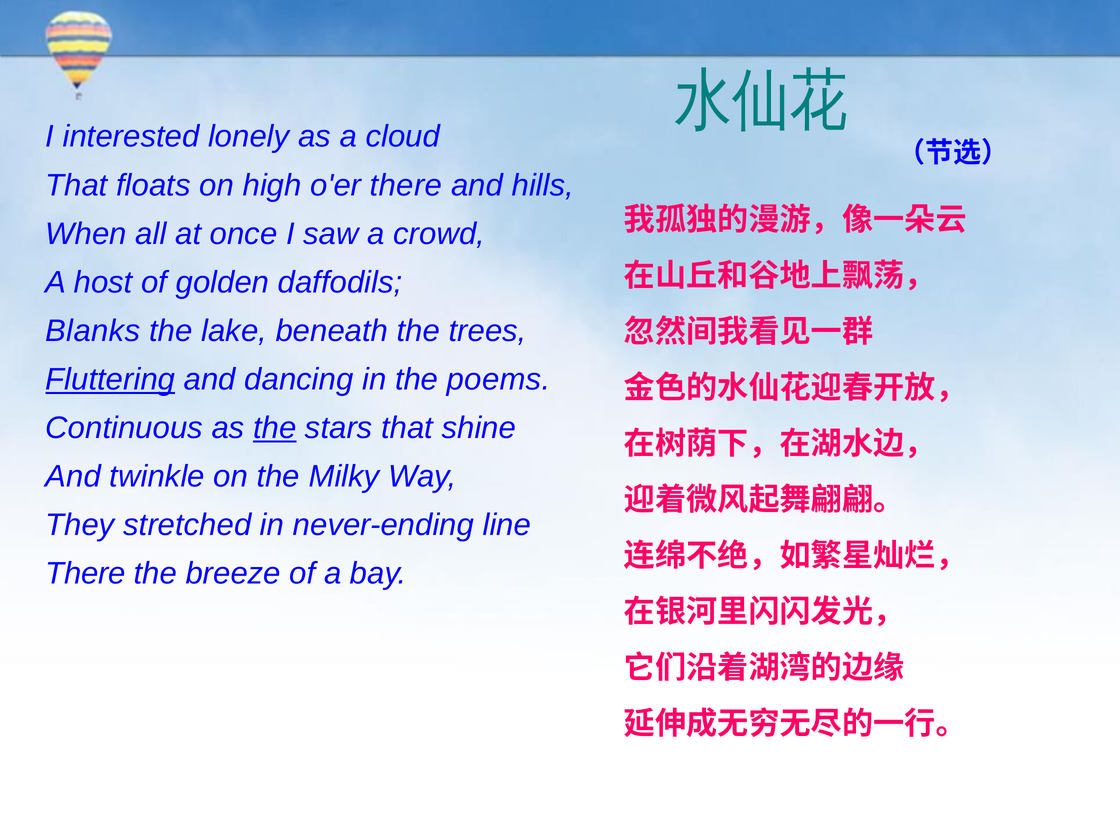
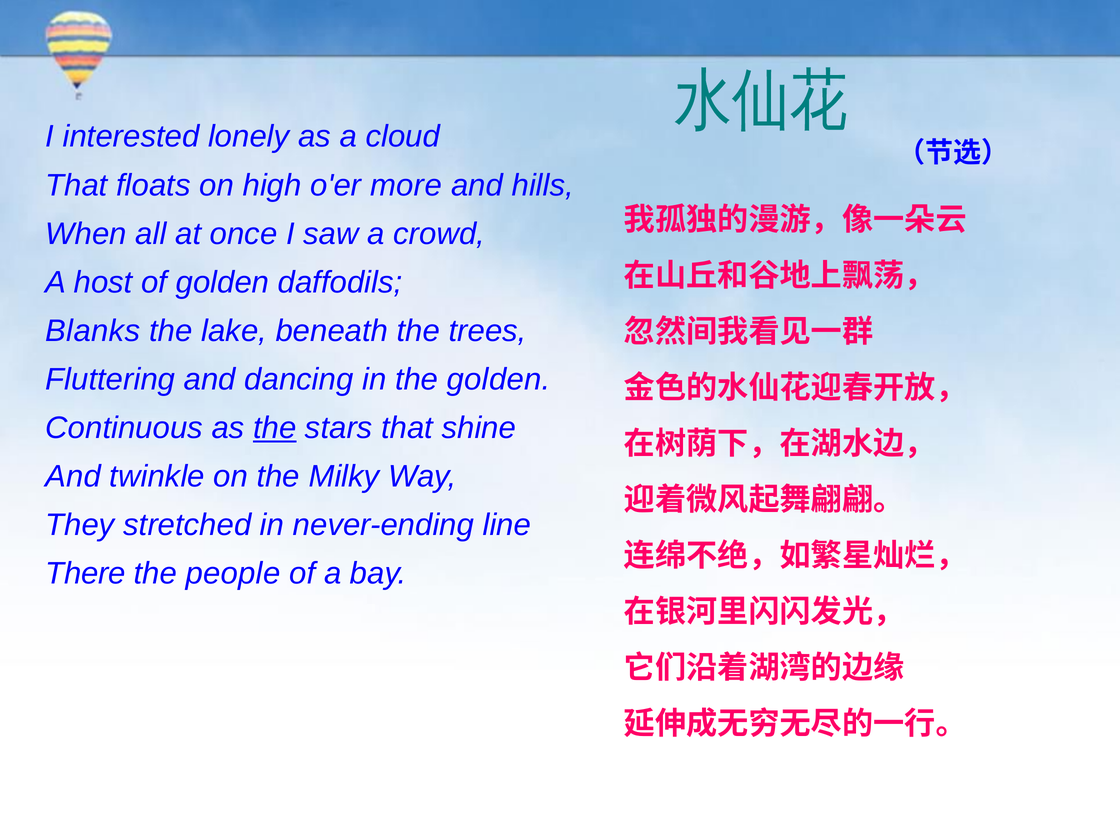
o'er there: there -> more (406, 185)
Fluttering underline: present -> none (110, 379)
the poems: poems -> golden (499, 379)
breeze: breeze -> people (233, 574)
